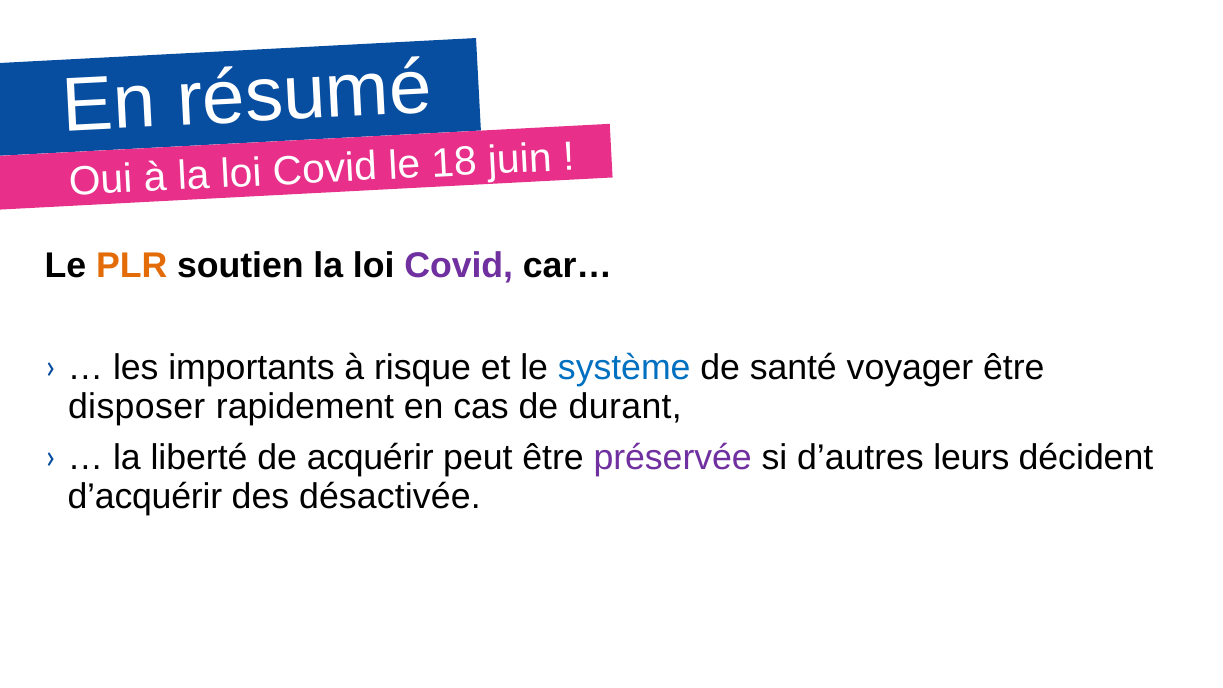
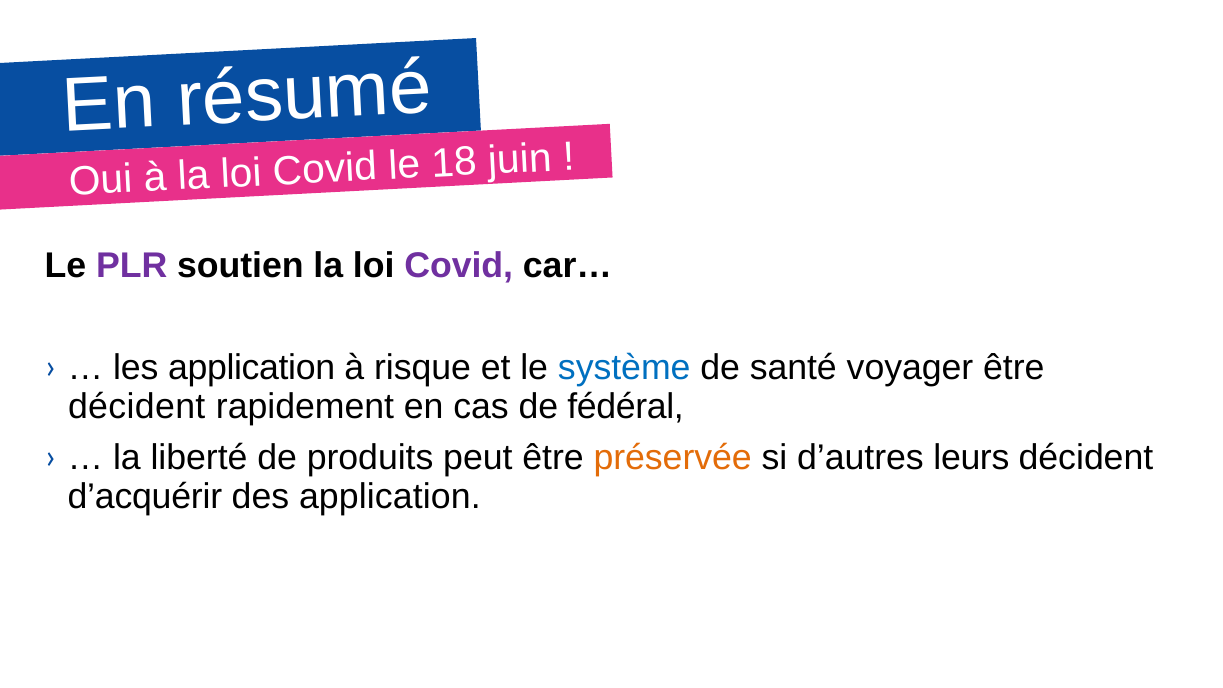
PLR colour: orange -> purple (132, 265)
les importants: importants -> application (252, 368)
disposer: disposer -> décident (137, 407)
durant: durant -> fédéral (626, 407)
acquérir: acquérir -> produits (370, 458)
préservée colour: purple -> orange (673, 458)
des désactivée: désactivée -> application (390, 496)
